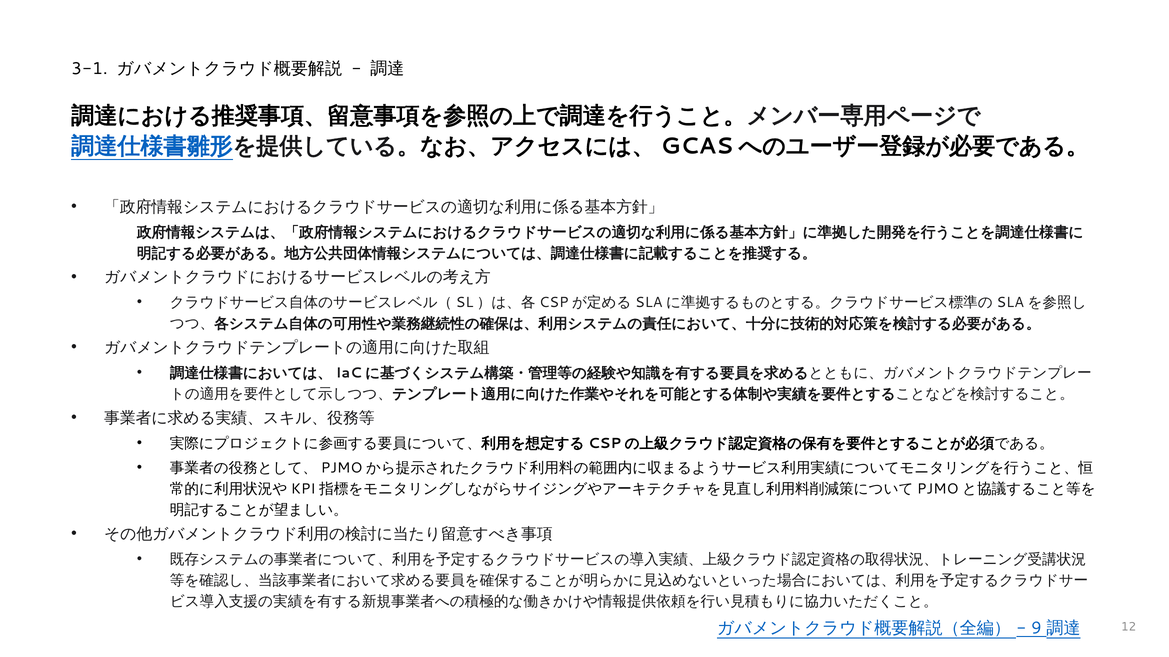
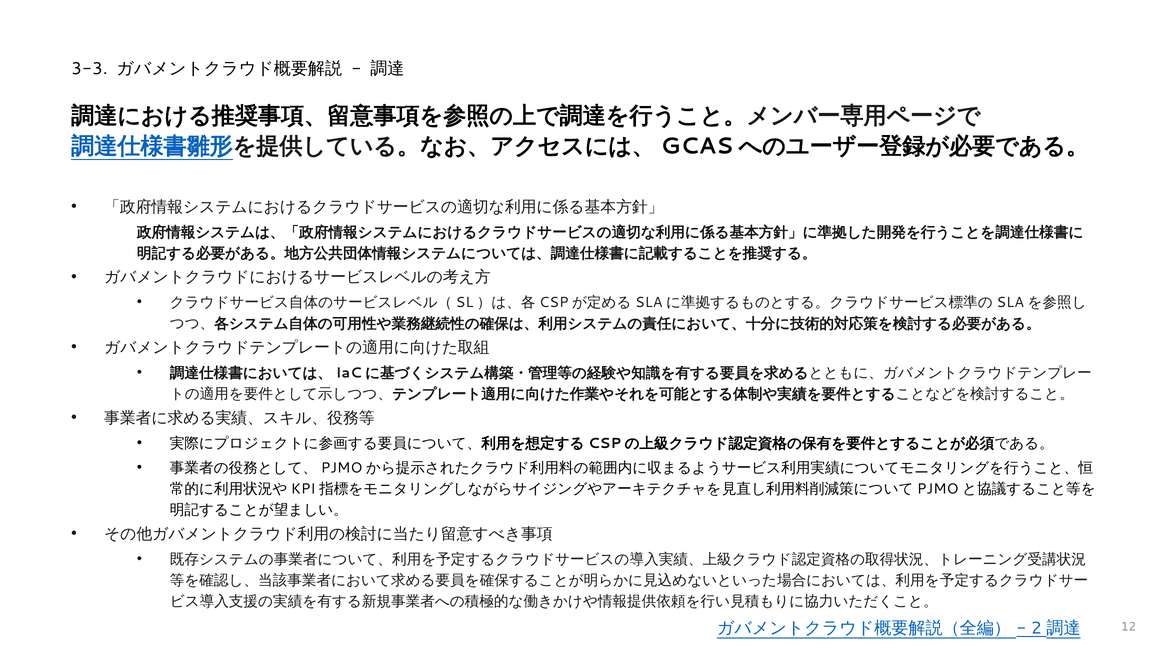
3-1: 3-1 -> 3-3 (89, 69)
9: 9 -> 2 (1036, 629)
